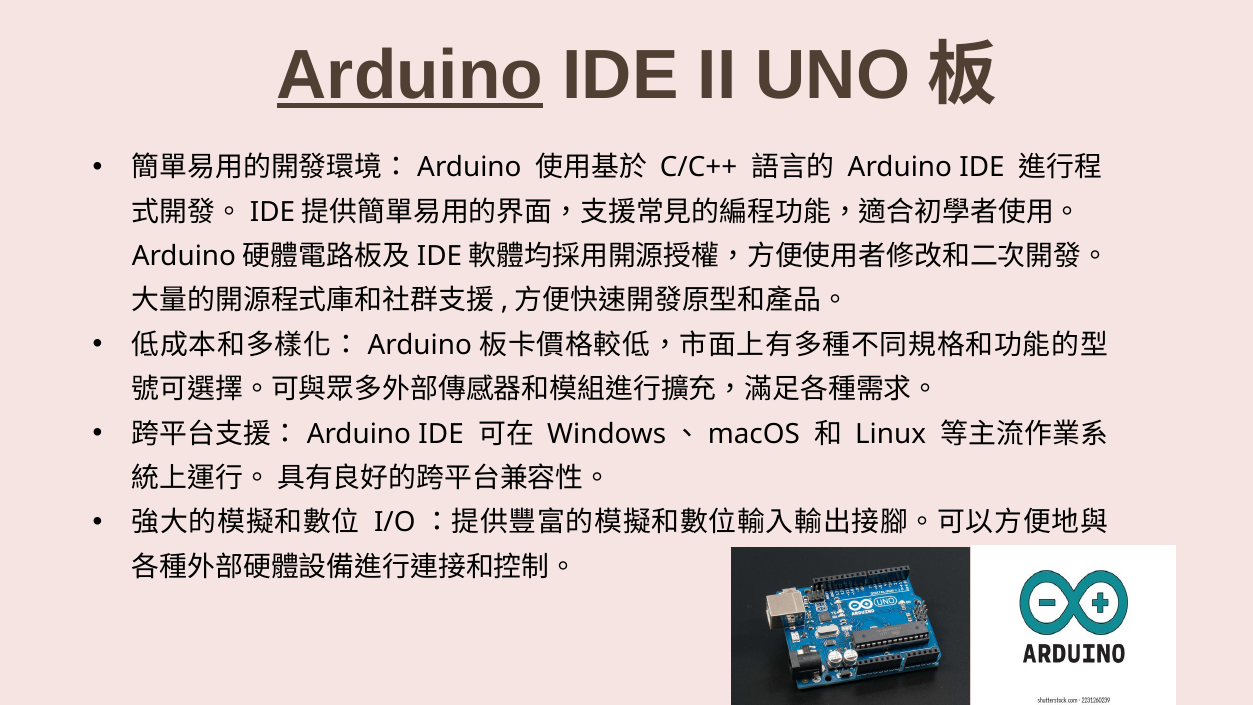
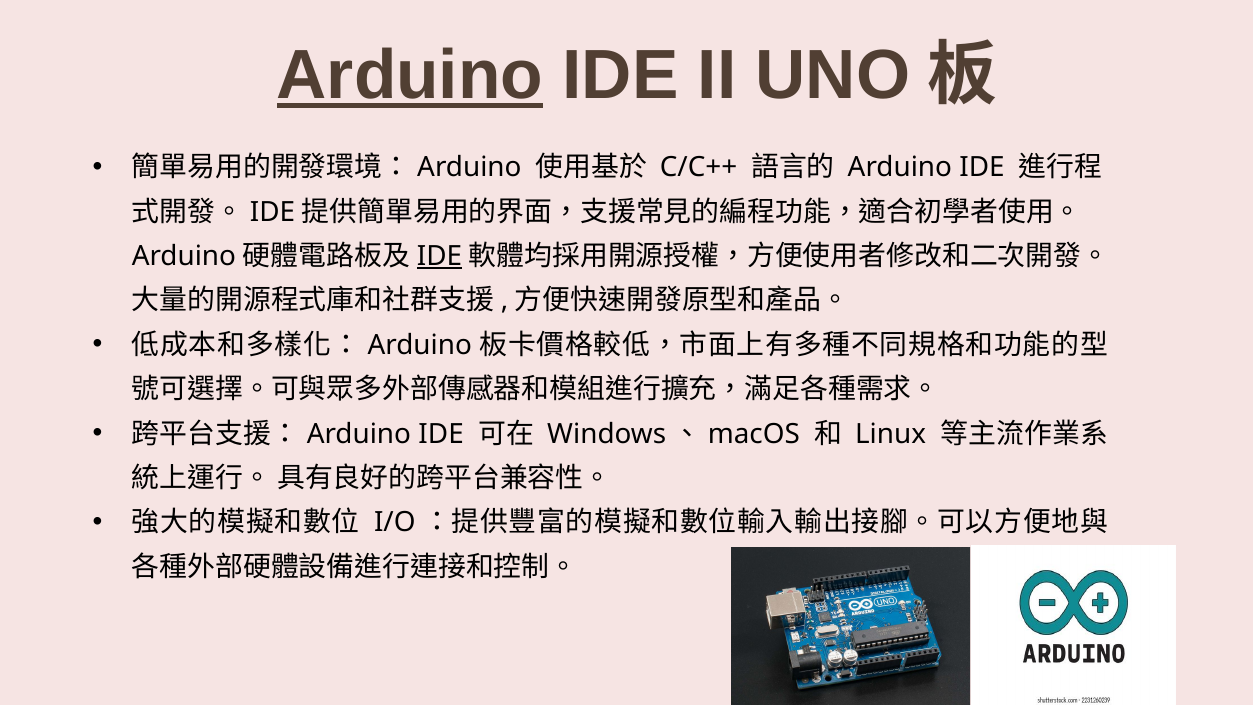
IDE underline: none -> present (439, 256)
